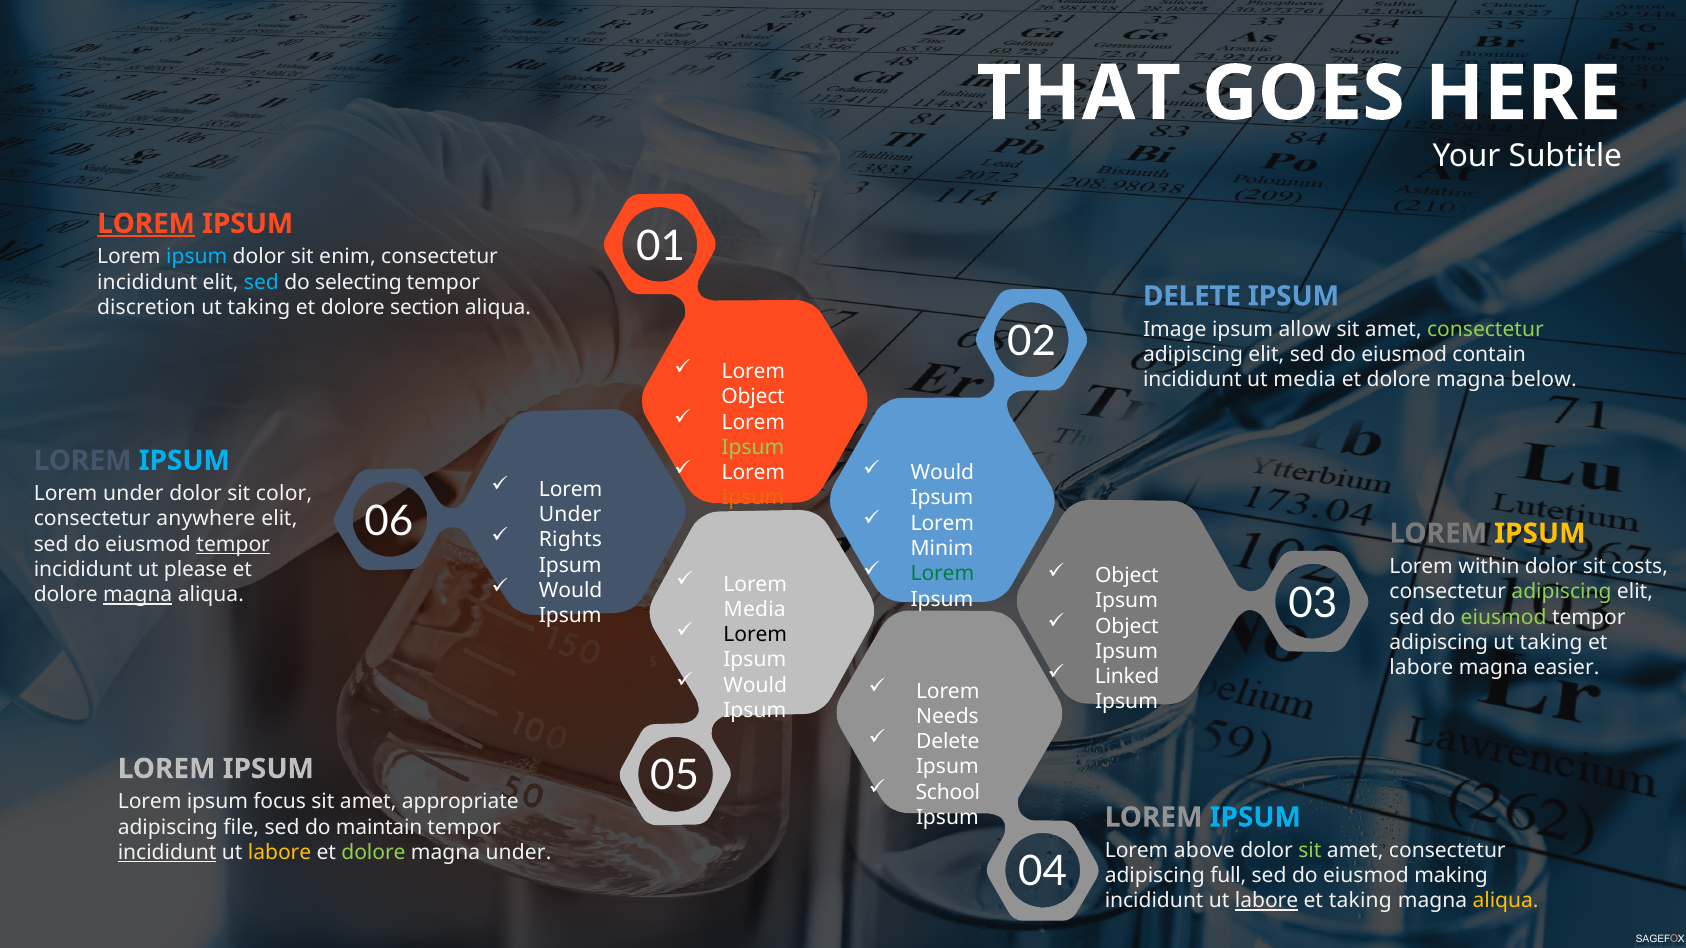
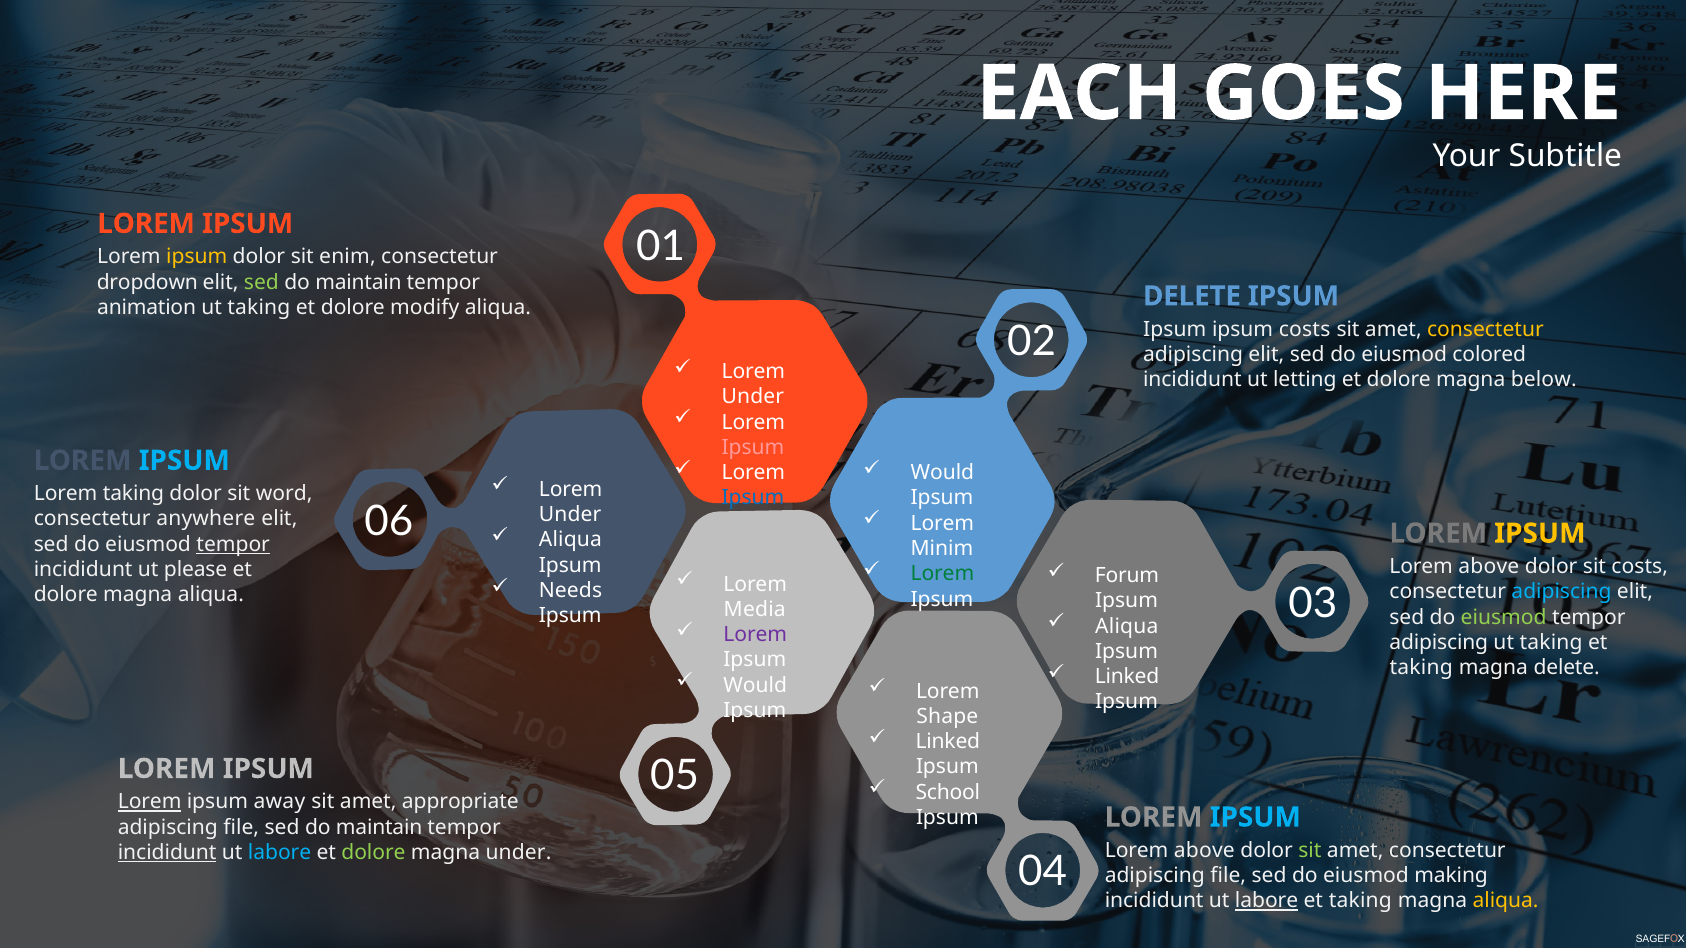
THAT: THAT -> EACH (1079, 94)
LOREM underline: present -> none (146, 224)
ipsum colour: light blue -> yellow (197, 257)
incididunt: incididunt -> dropdown (147, 282)
sed colour: light blue -> light green (261, 282)
selecting: selecting -> maintain (358, 282)
discretion: discretion -> animation (147, 308)
section: section -> modify (425, 308)
Image: Image -> Ipsum (1175, 329)
ipsum allow: allow -> costs (1305, 329)
consectetur colour: light green -> yellow (1485, 329)
contain: contain -> colored (1489, 355)
ut media: media -> letting (1305, 380)
Object: Object -> Under (753, 397)
Ipsum colour: light green -> pink (753, 448)
under: under -> taking (133, 494)
color: color -> word (284, 494)
Ipsum colour: orange -> blue (753, 498)
Rights: Rights -> Aliqua (570, 540)
within: within -> above (1489, 567)
Object: Object -> Forum (1127, 576)
Would: Would -> Needs (570, 591)
adipiscing colour: light green -> light blue (1561, 592)
magna underline: present -> none (138, 595)
Object: Object -> Aliqua (1127, 626)
Lorem colour: black -> purple (755, 635)
labore: labore -> taking (1421, 668)
magna easier: easier -> delete (1567, 668)
Needs: Needs -> Shape (947, 717)
Delete: Delete -> Linked (948, 742)
Lorem underline: none -> present (150, 802)
focus: focus -> away (279, 802)
labore colour: yellow -> light blue (280, 853)
full: full -> file (1228, 876)
